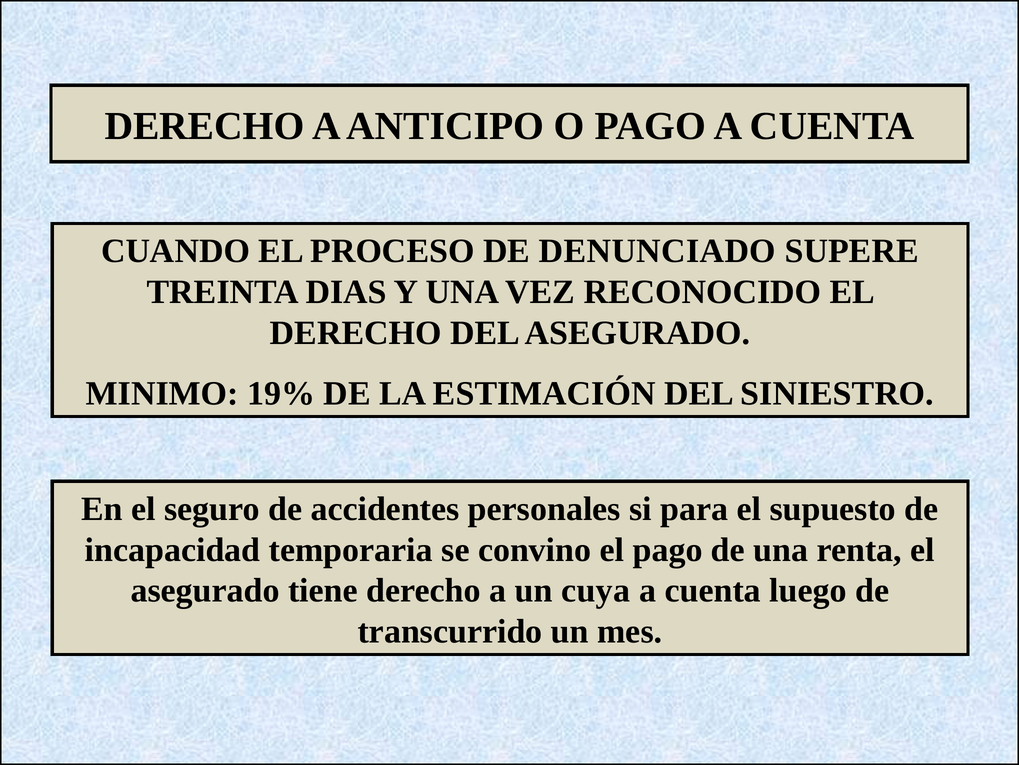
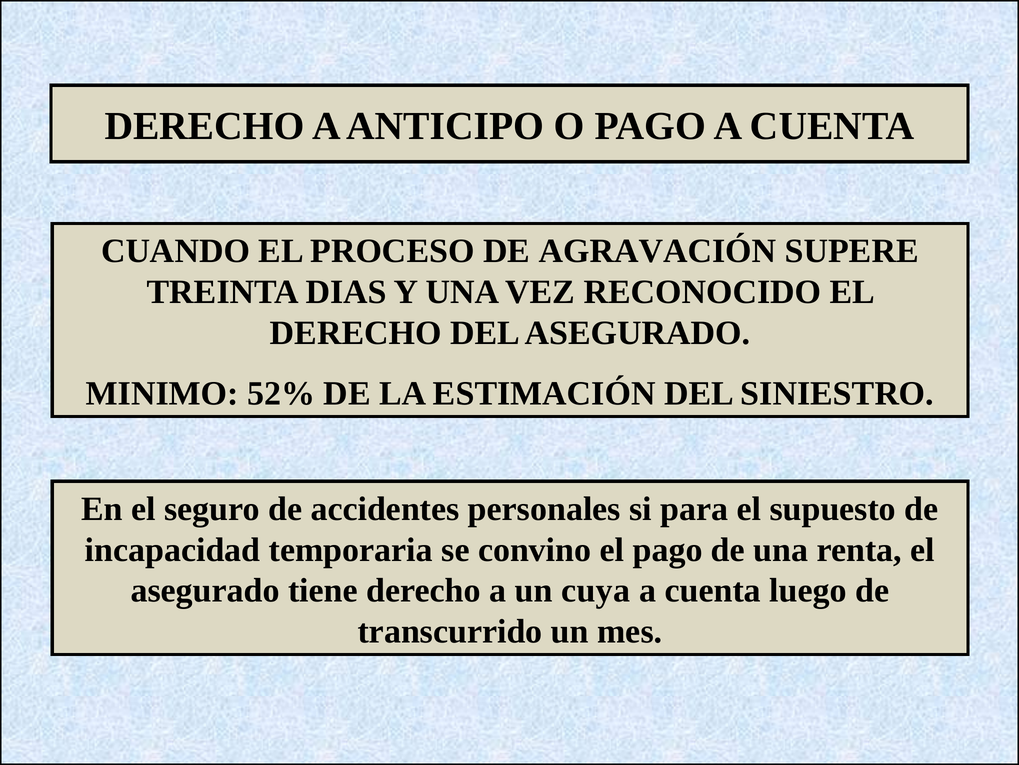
DENUNCIADO: DENUNCIADO -> AGRAVACIÓN (657, 251)
19%: 19% -> 52% (281, 393)
